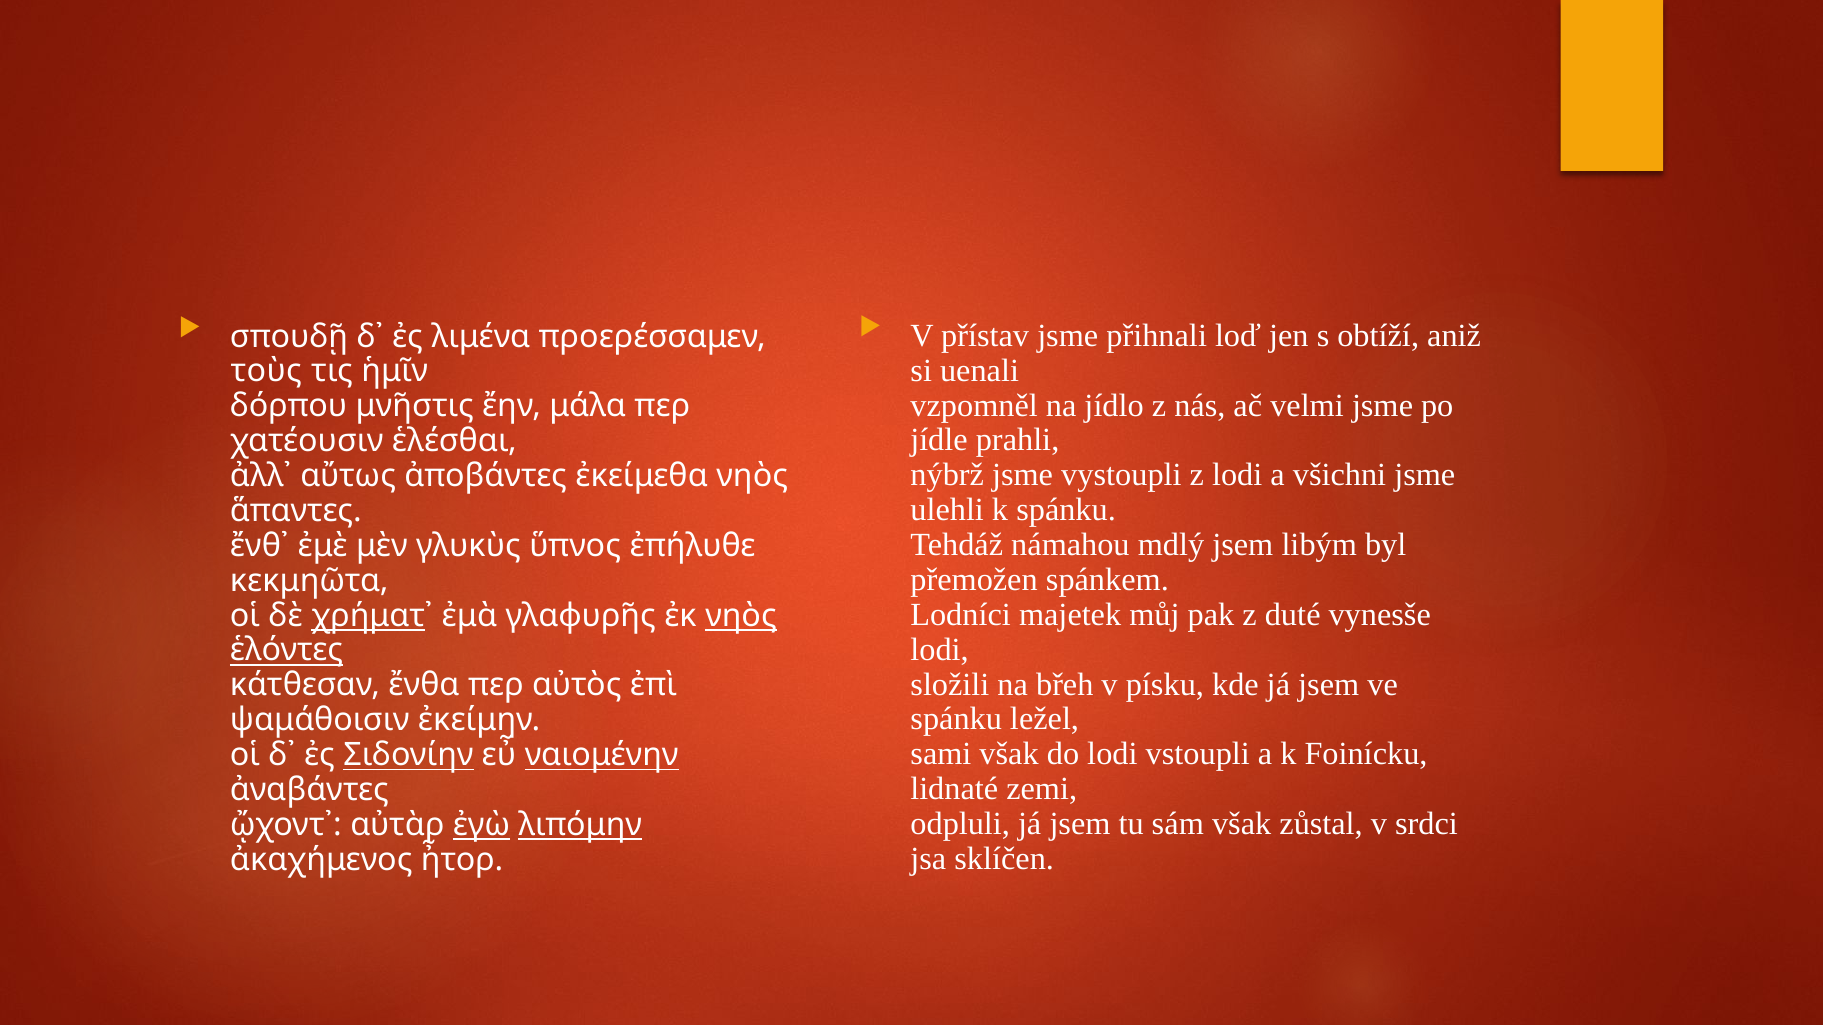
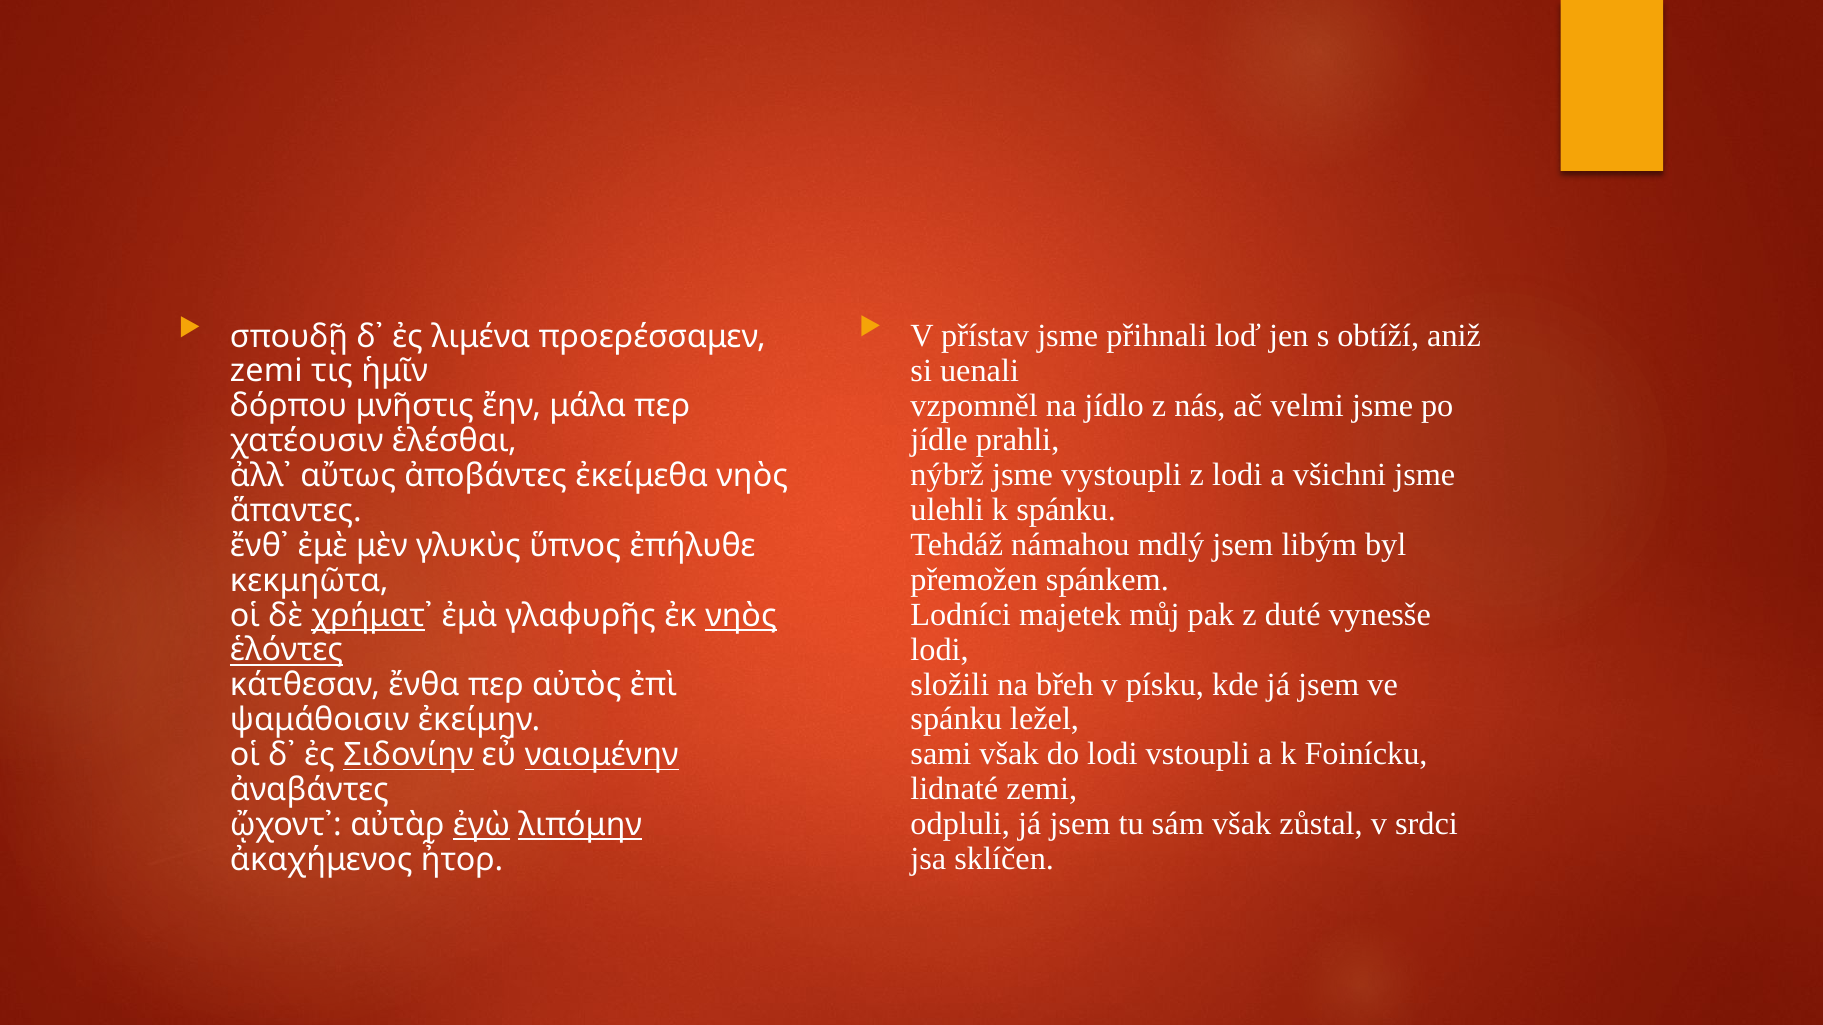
τοὺς: τοὺς -> zemi (266, 371)
